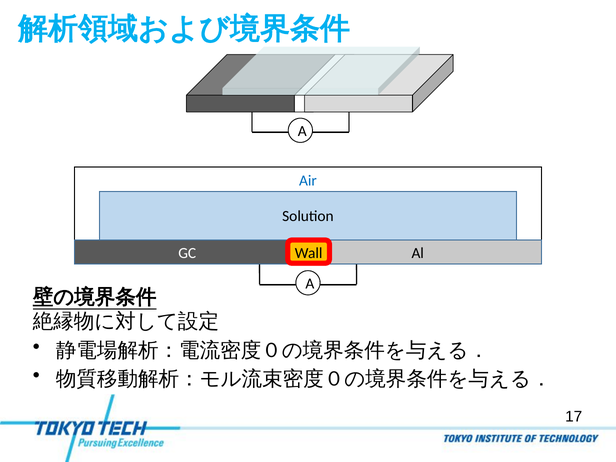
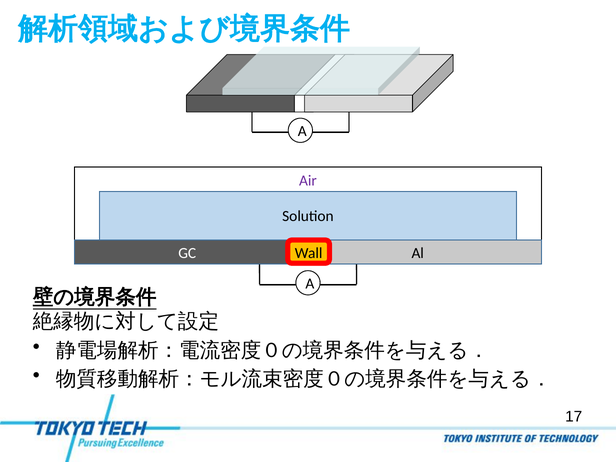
Air colour: blue -> purple (308, 181)
